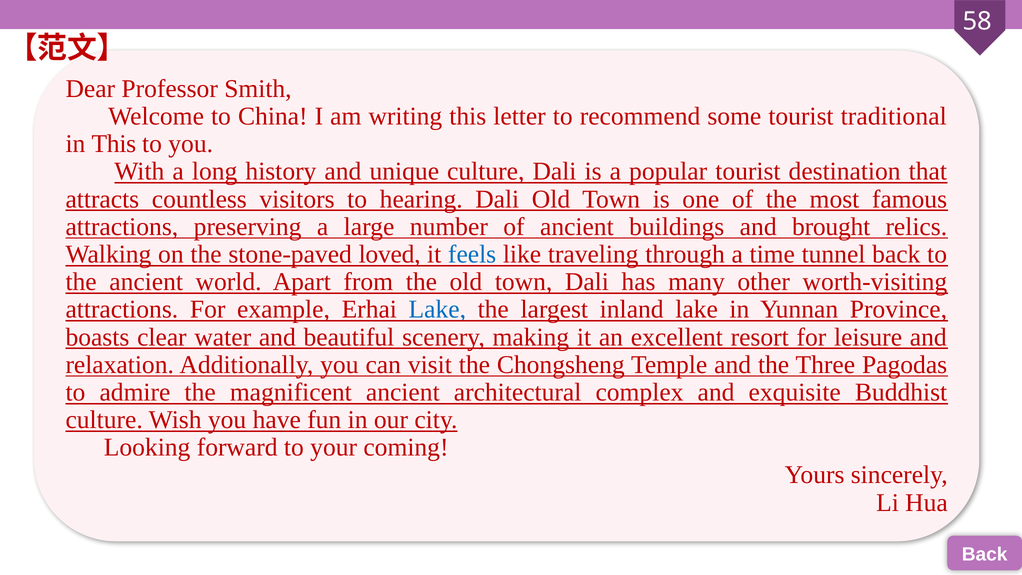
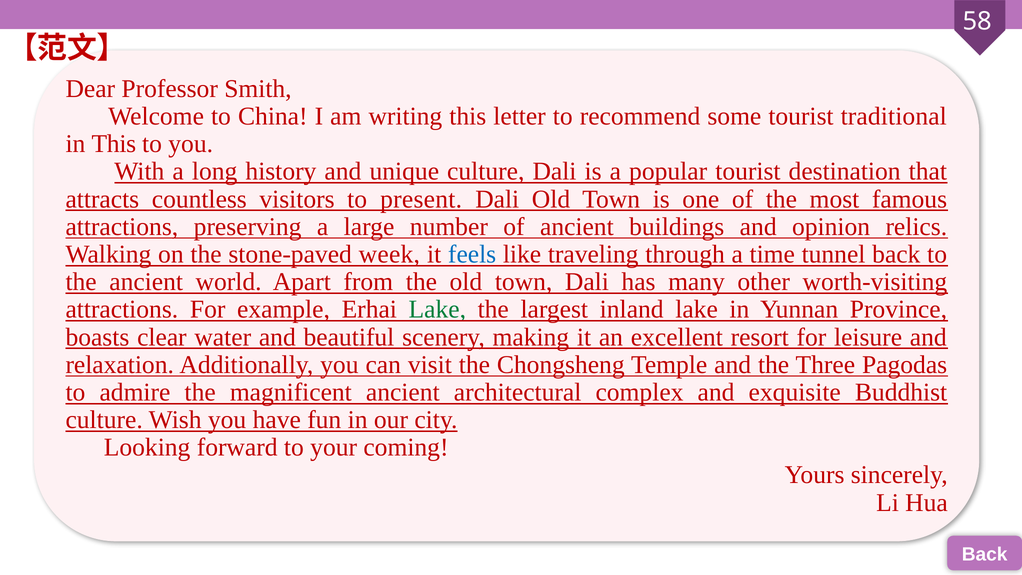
hearing: hearing -> present (421, 199)
brought: brought -> opinion (831, 227)
loved: loved -> week (389, 254)
Lake colour: blue -> green (437, 309)
